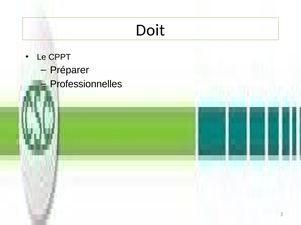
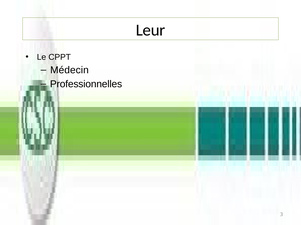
Doit: Doit -> Leur (151, 30)
Préparer: Préparer -> Médecin (69, 70)
